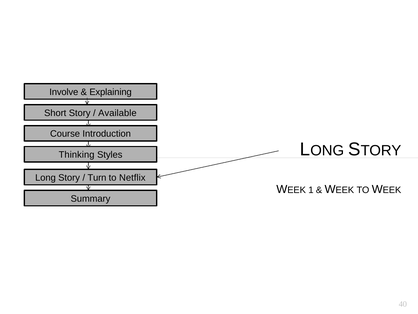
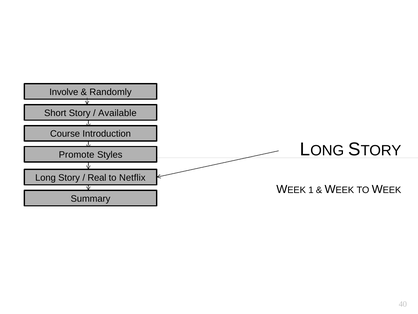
Explaining: Explaining -> Randomly (111, 92)
Thinking: Thinking -> Promote (77, 155)
Turn: Turn -> Real (97, 177)
